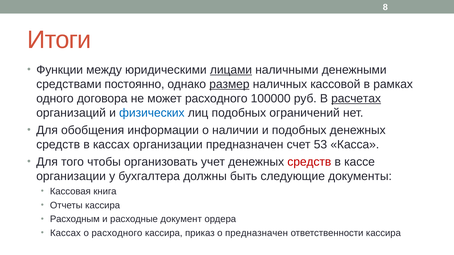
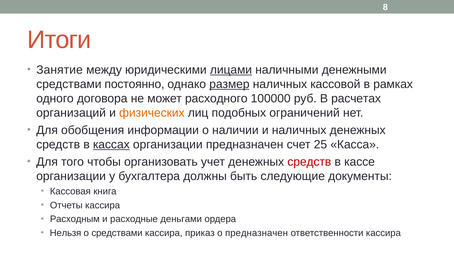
Функции: Функции -> Занятие (60, 70)
расчетах underline: present -> none (356, 99)
физических colour: blue -> orange (152, 113)
и подобных: подобных -> наличных (299, 130)
кассах underline: none -> present (111, 145)
53: 53 -> 25 (320, 145)
документ: документ -> деньгами (181, 219)
Кассах: Кассах -> Нельзя (66, 233)
о расходного: расходного -> средствами (117, 233)
